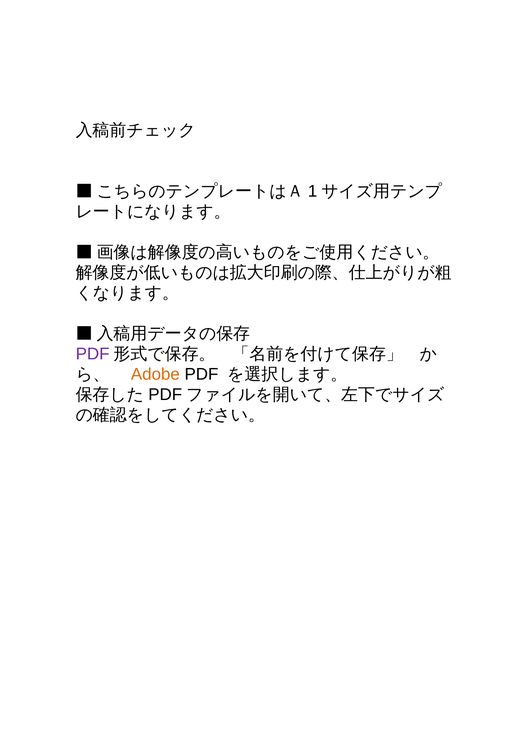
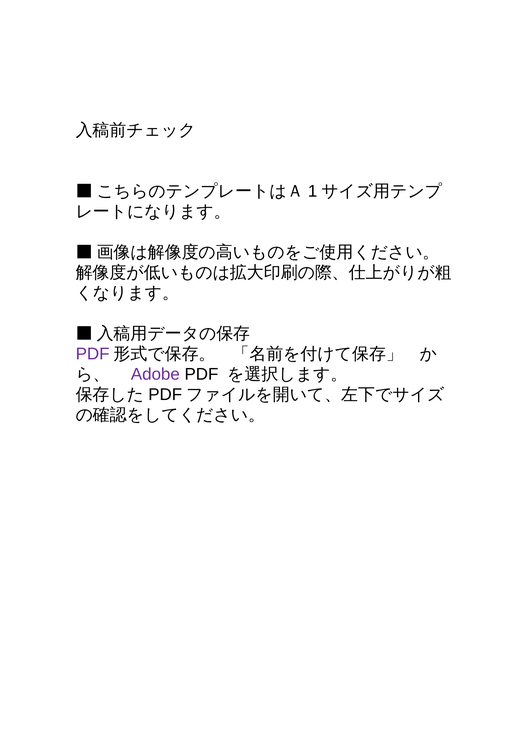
Adobe colour: orange -> purple (155, 374)
